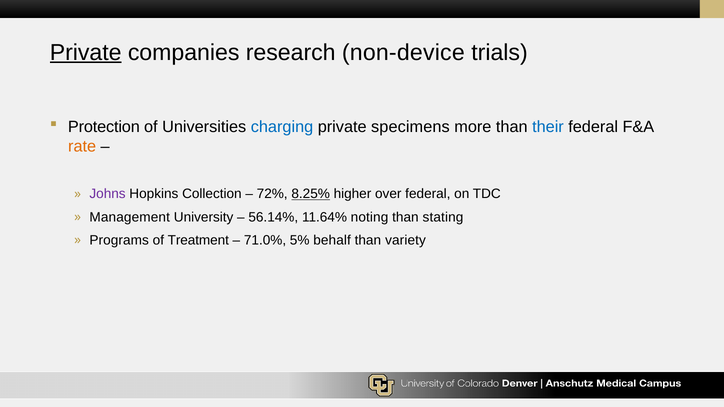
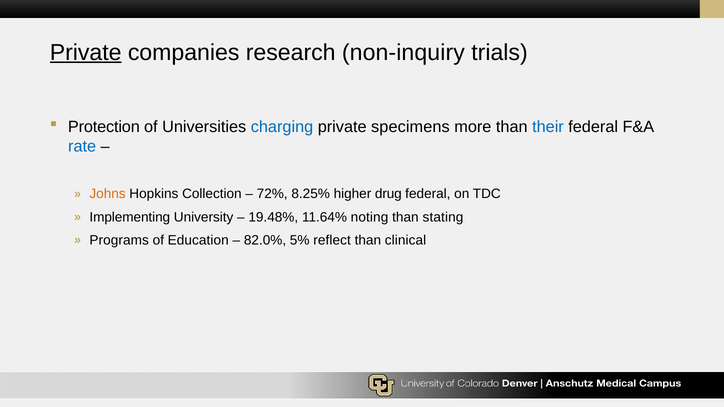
non-device: non-device -> non-inquiry (403, 52)
rate colour: orange -> blue (82, 146)
Johns colour: purple -> orange (108, 194)
8.25% underline: present -> none (311, 194)
over: over -> drug (388, 194)
Management: Management -> Implementing (130, 217)
56.14%: 56.14% -> 19.48% (273, 217)
Treatment: Treatment -> Education (198, 240)
71.0%: 71.0% -> 82.0% (265, 240)
behalf: behalf -> reflect (332, 240)
variety: variety -> clinical (406, 240)
